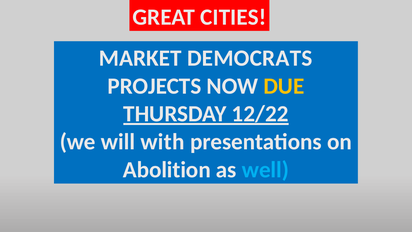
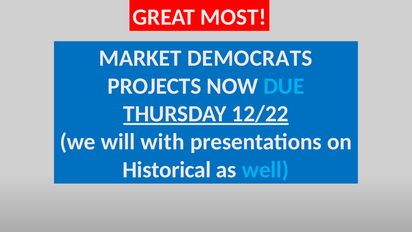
CITIES: CITIES -> MOST (233, 17)
DUE colour: yellow -> light blue (284, 86)
Abolition: Abolition -> Historical (167, 170)
